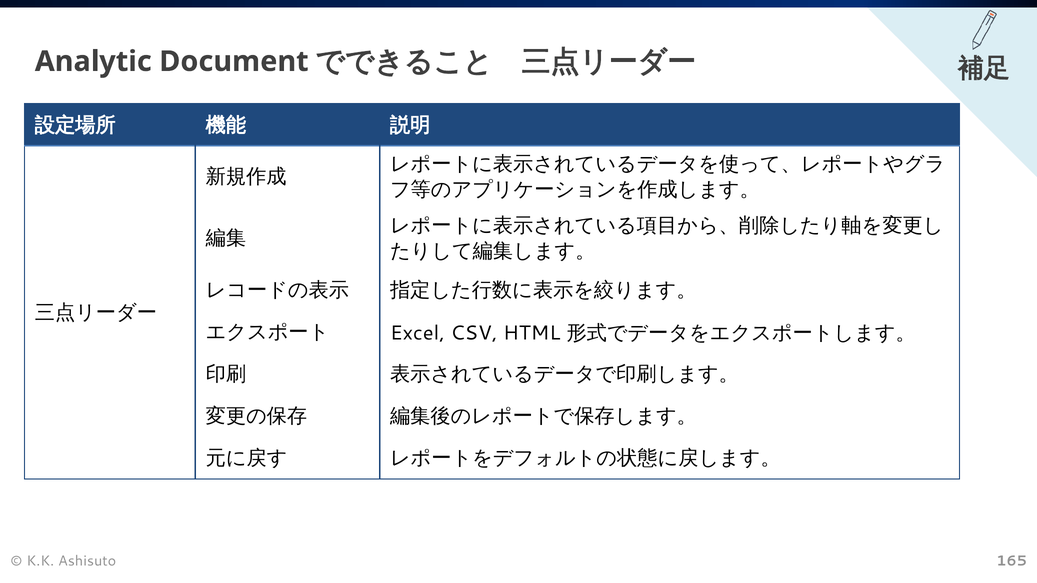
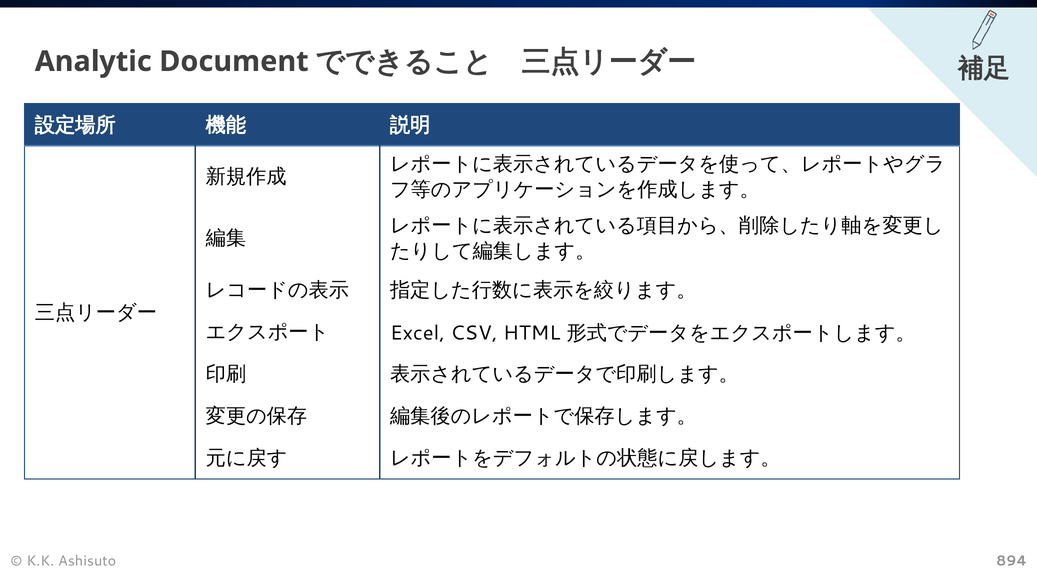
165: 165 -> 894 (1012, 561)
